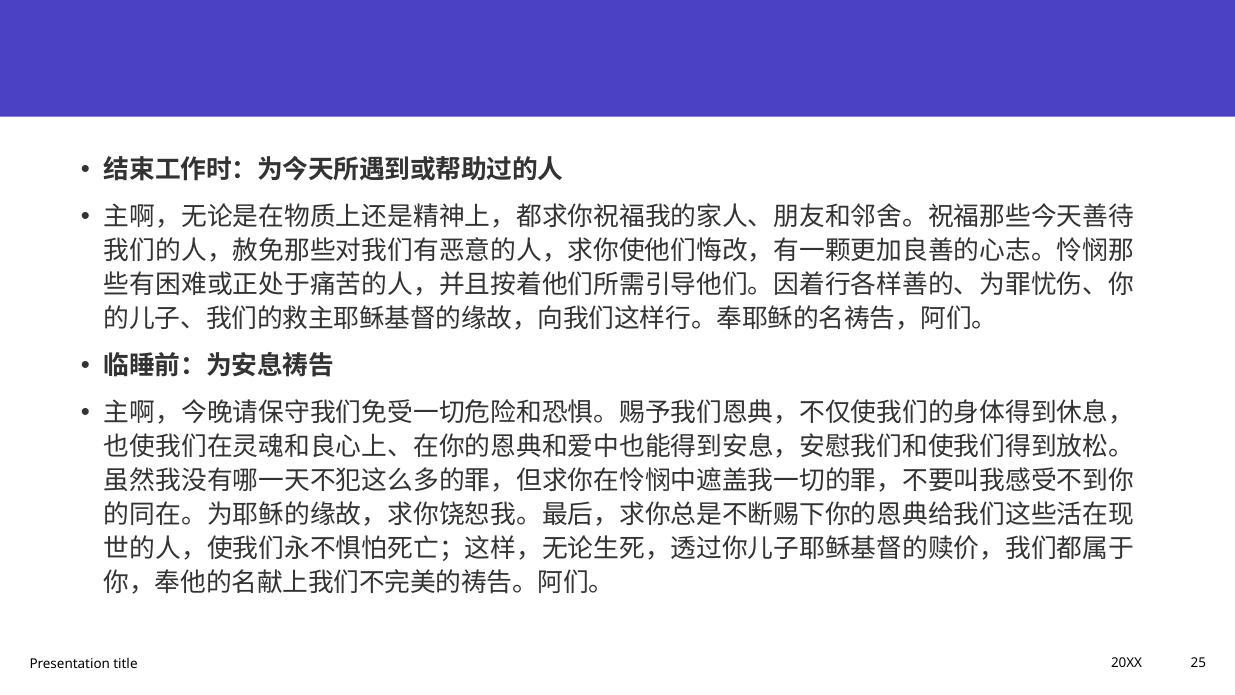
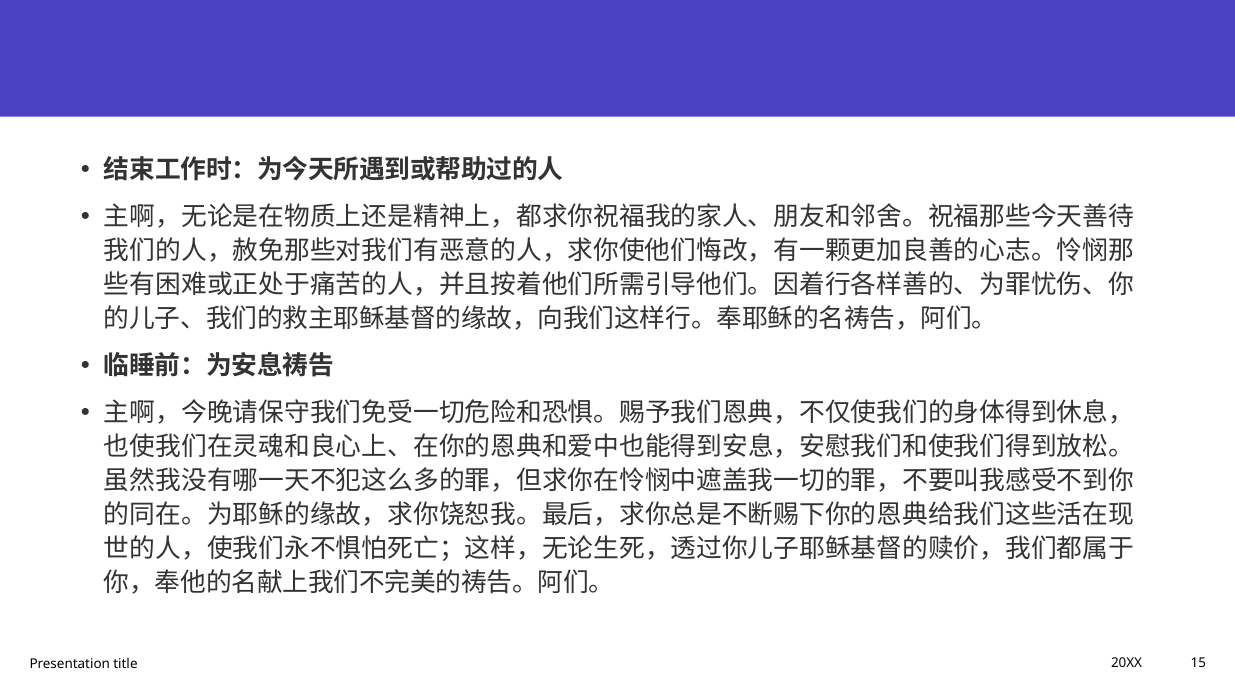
25: 25 -> 15 (1198, 662)
